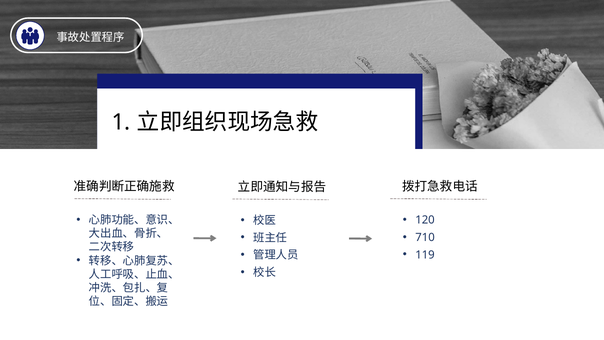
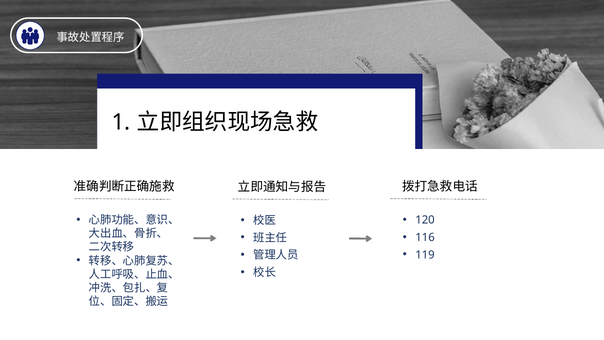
710: 710 -> 116 (425, 237)
